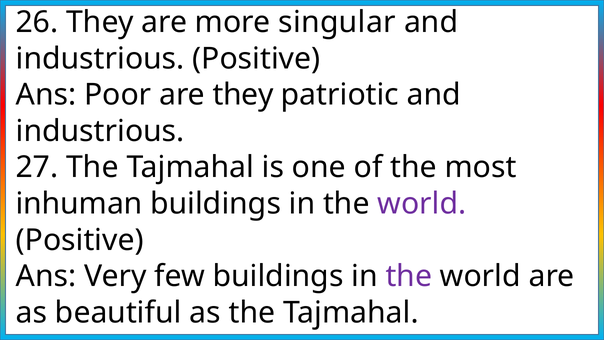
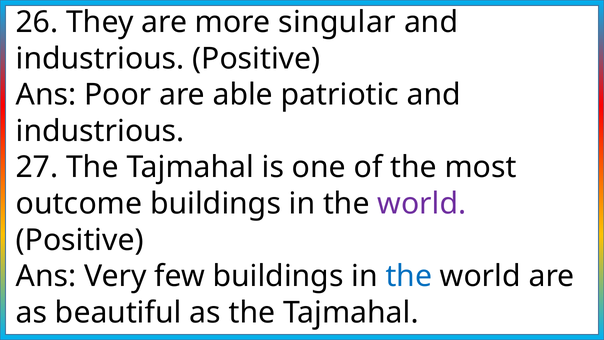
are they: they -> able (243, 95)
inhuman: inhuman -> outcome (79, 204)
the colour: purple -> blue (409, 276)
